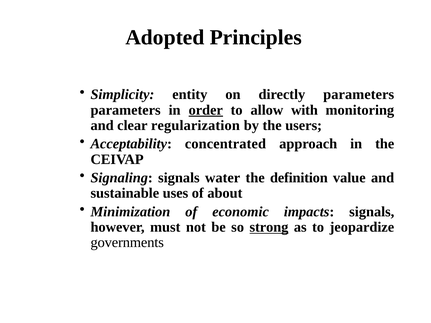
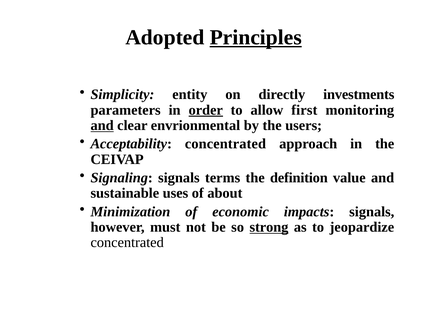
Principles underline: none -> present (256, 37)
directly parameters: parameters -> investments (359, 95)
with: with -> first (304, 110)
and underline: none -> present (102, 126)
regularization: regularization -> envrionmental (196, 126)
water: water -> terms (223, 178)
governments: governments -> concentrated (127, 243)
